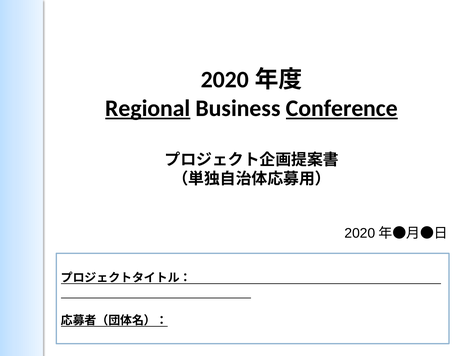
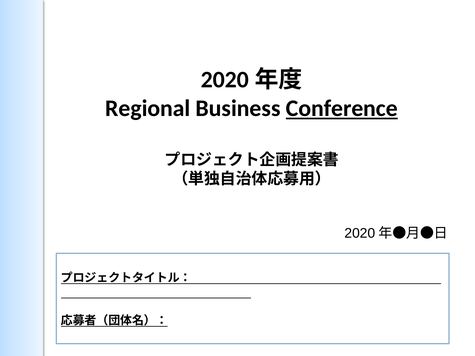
Regional underline: present -> none (148, 108)
